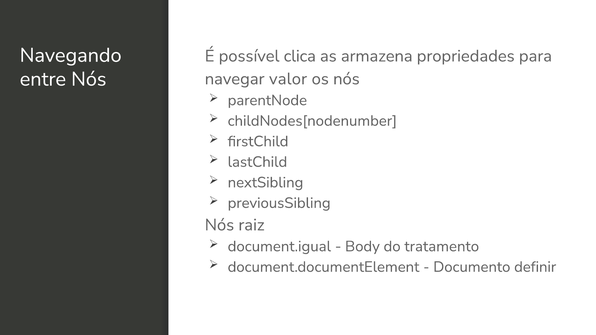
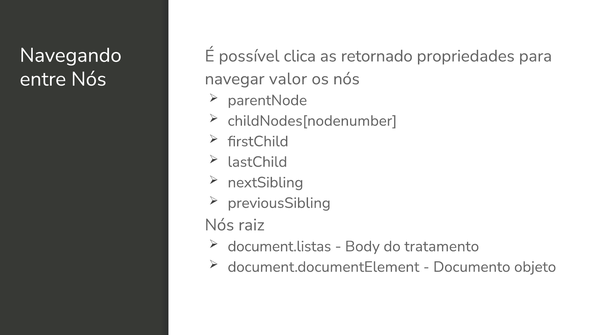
armazena: armazena -> retornado (377, 56)
document.igual: document.igual -> document.listas (279, 247)
definir: definir -> objeto (535, 267)
